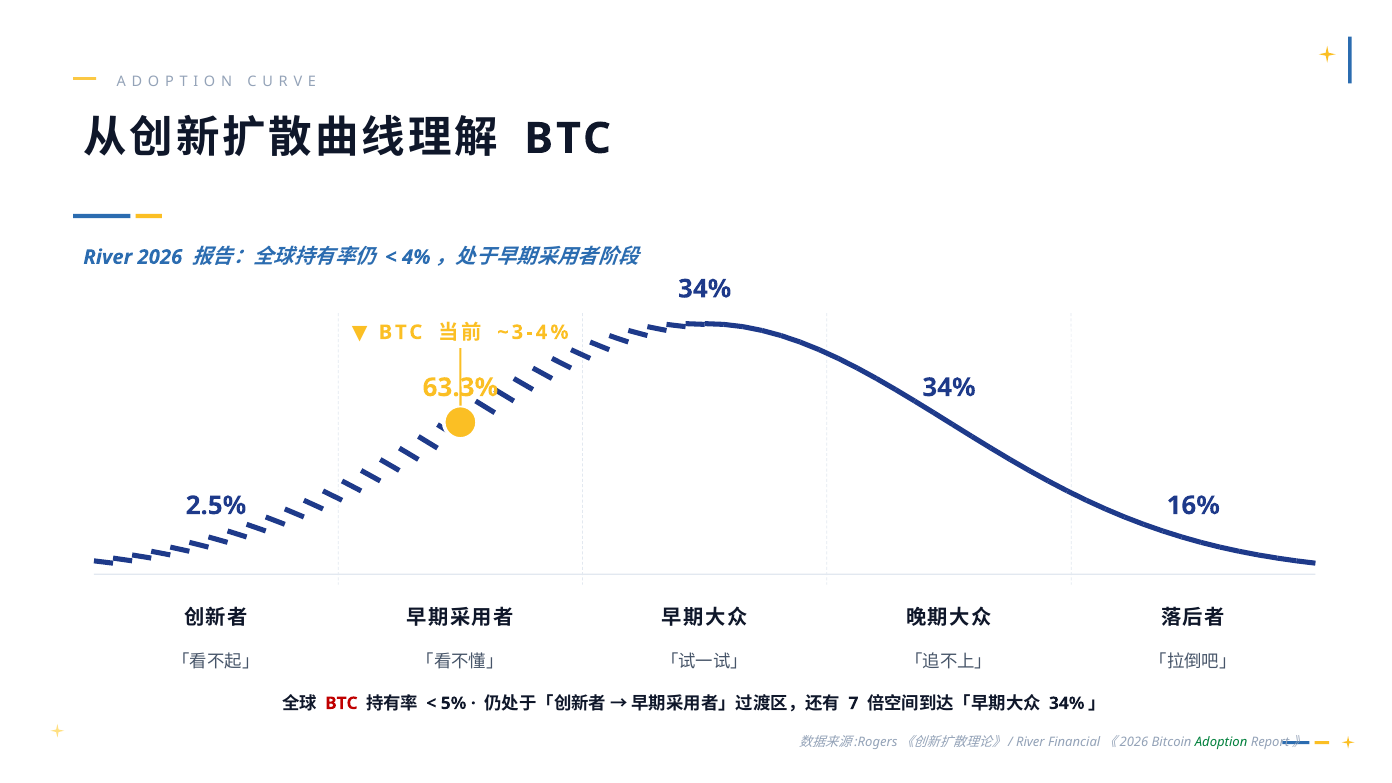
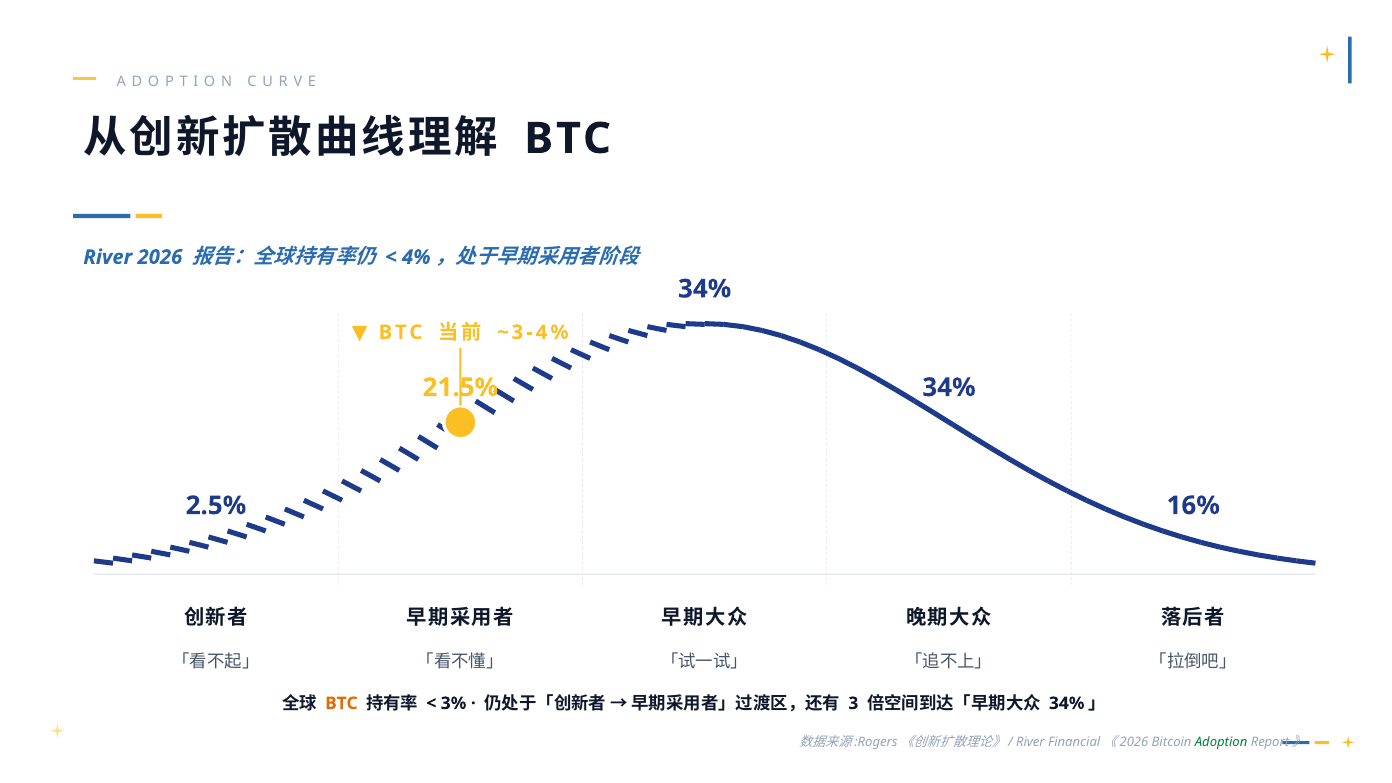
63.3%: 63.3% -> 21.5% (460, 387)
BTC colour: red -> orange (341, 703)
5%: 5% -> 3% (454, 703)
7: 7 -> 3 (853, 703)
